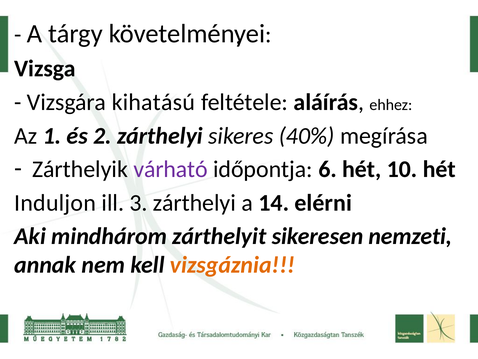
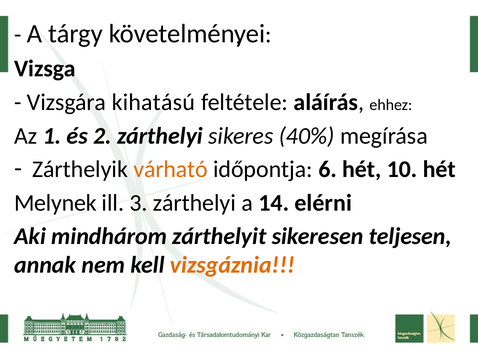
várható colour: purple -> orange (171, 169)
Induljon: Induljon -> Melynek (55, 203)
nemzeti: nemzeti -> teljesen (410, 236)
